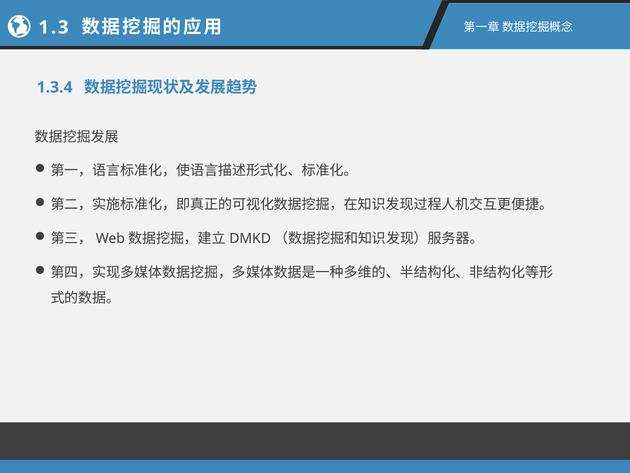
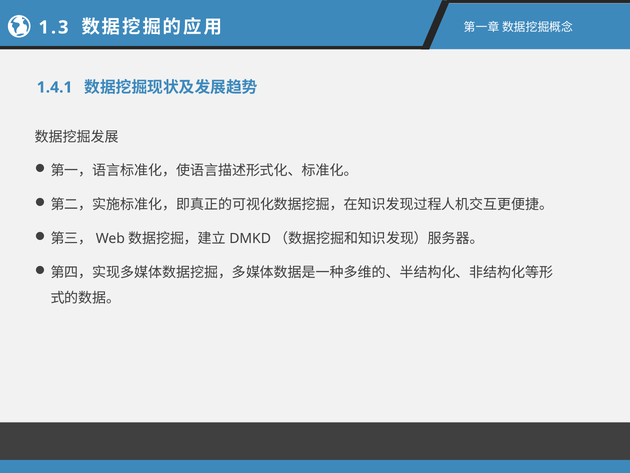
1.3.4: 1.3.4 -> 1.4.1 (55, 87)
